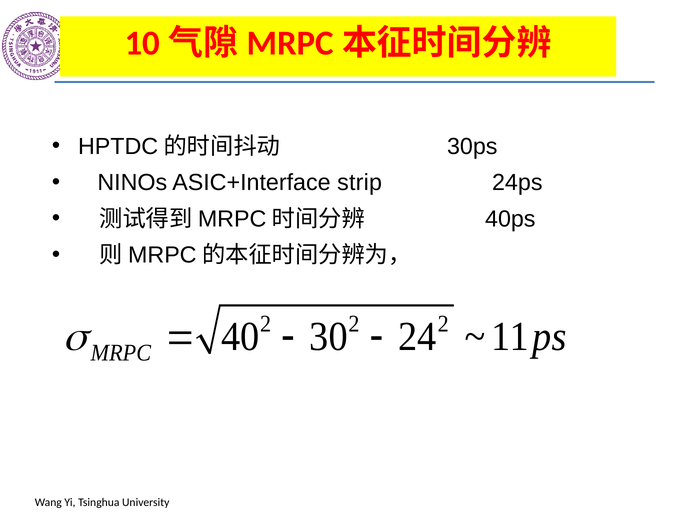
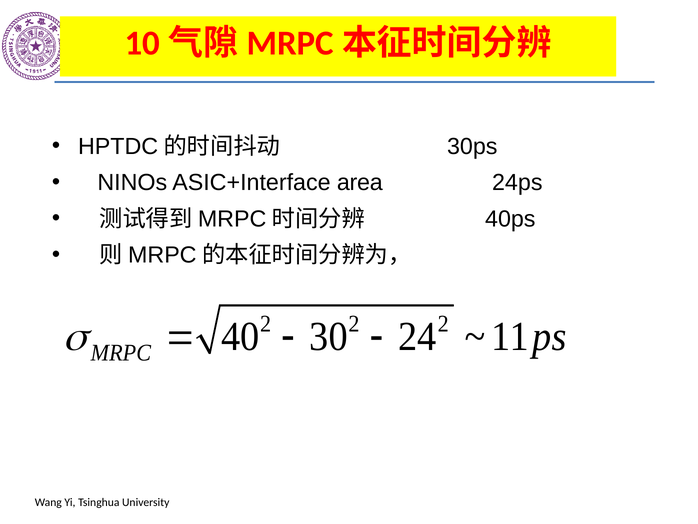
strip: strip -> area (360, 182)
